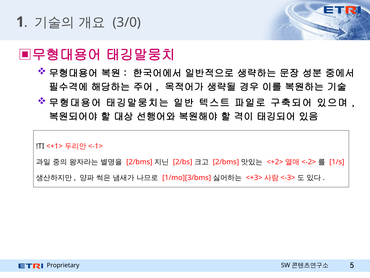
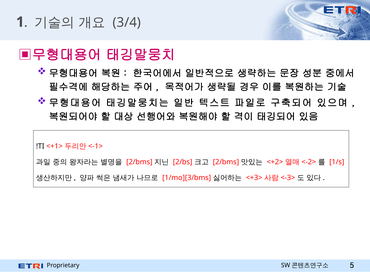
3/0: 3/0 -> 3/4 (127, 22)
